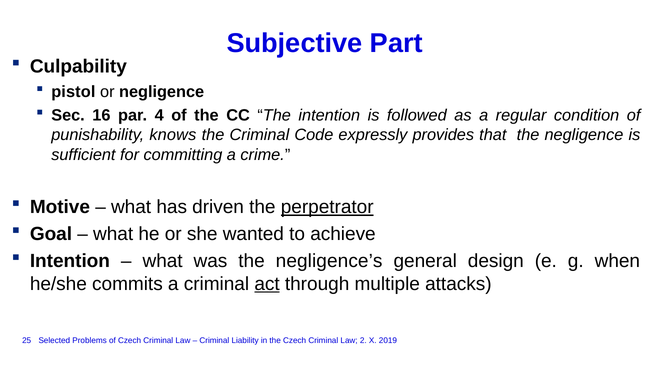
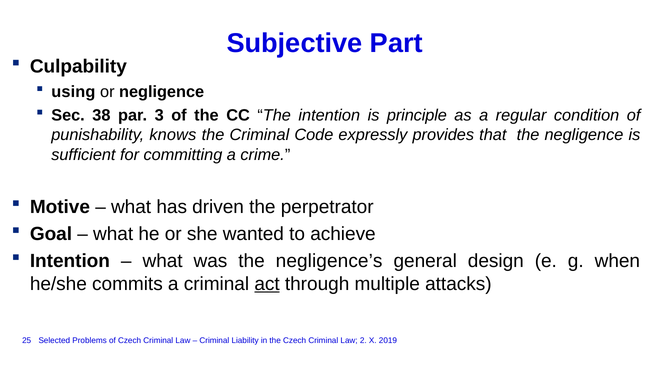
pistol: pistol -> using (73, 92)
16: 16 -> 38 (101, 115)
4: 4 -> 3 (159, 115)
followed: followed -> principle (417, 115)
perpetrator underline: present -> none (327, 207)
